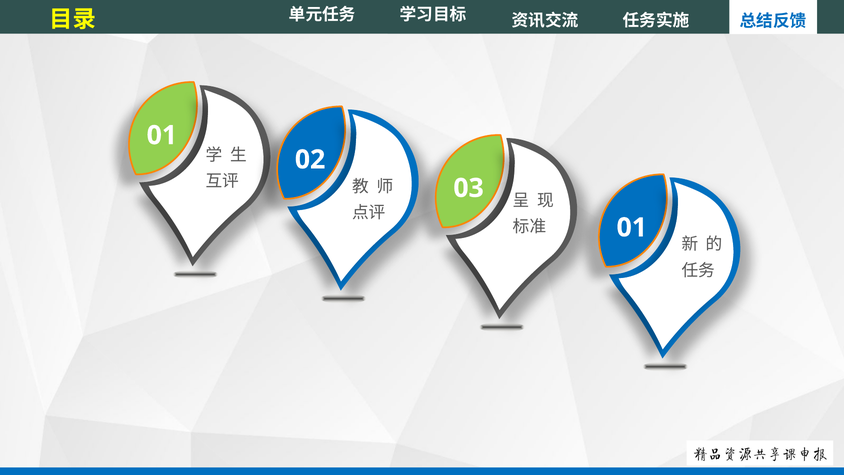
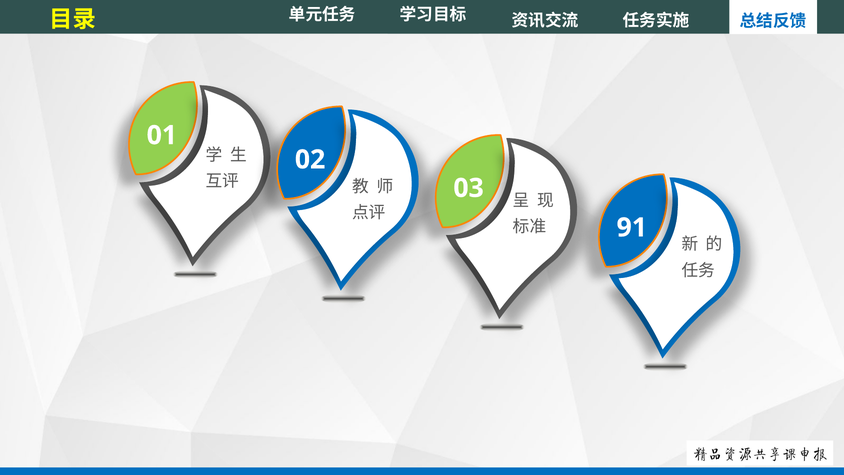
01: 01 -> 91 (632, 228)
